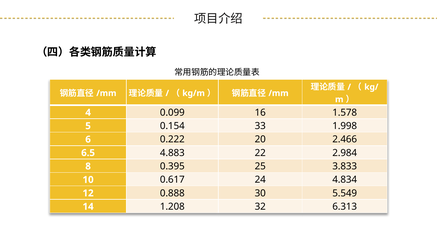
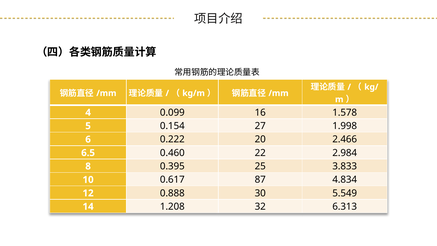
33: 33 -> 27 (260, 126)
4.883: 4.883 -> 0.460 (172, 153)
24: 24 -> 87 (260, 180)
